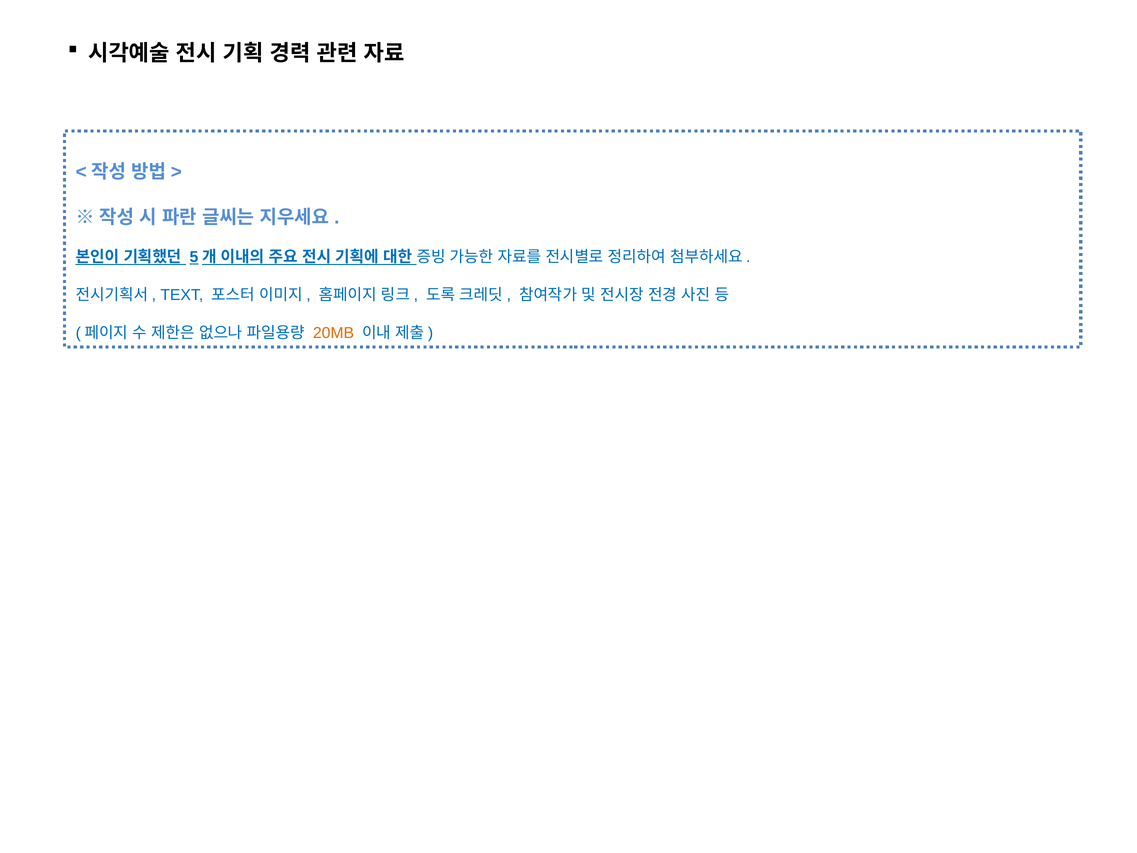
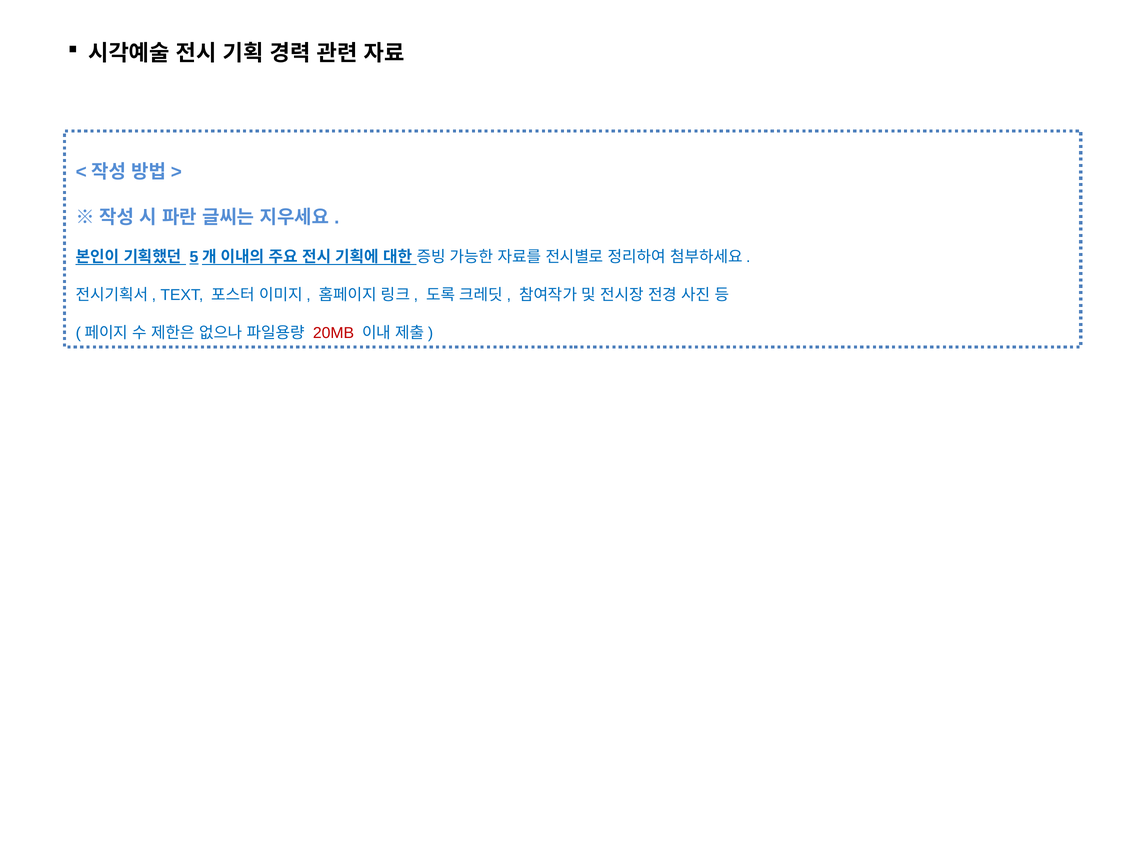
20MB colour: orange -> red (334, 333)
